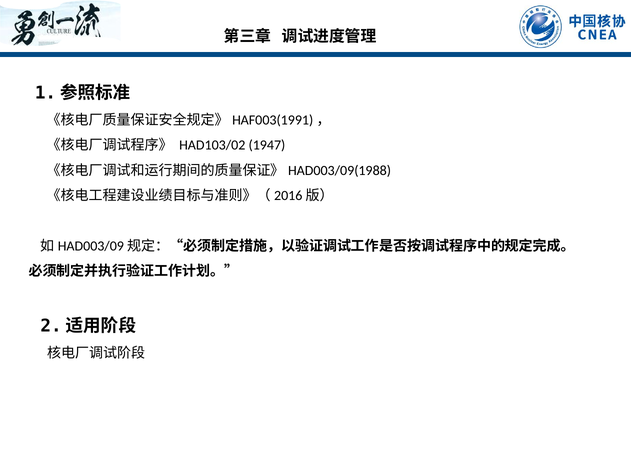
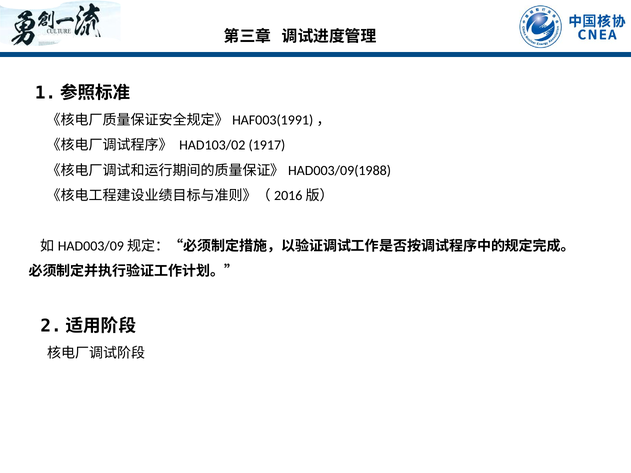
1947: 1947 -> 1917 (267, 145)
